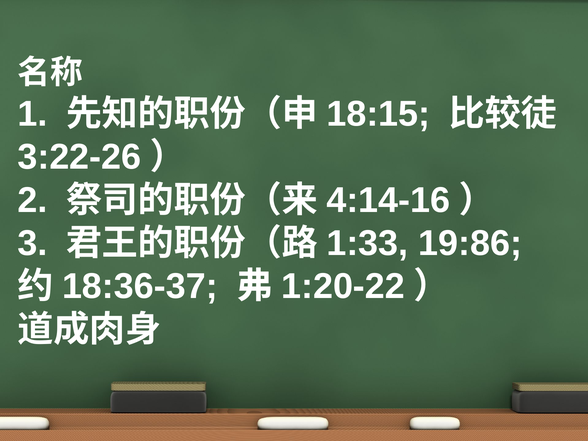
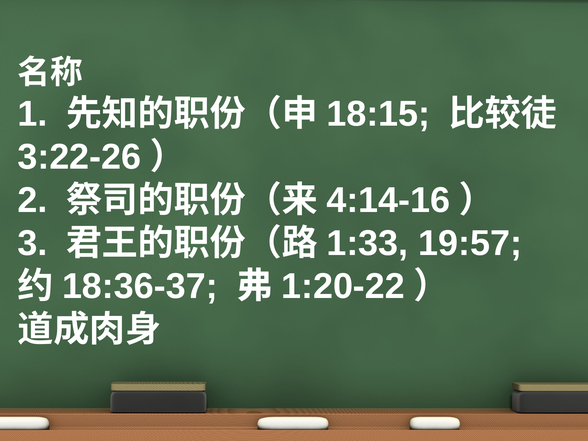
19:86: 19:86 -> 19:57 (470, 243)
